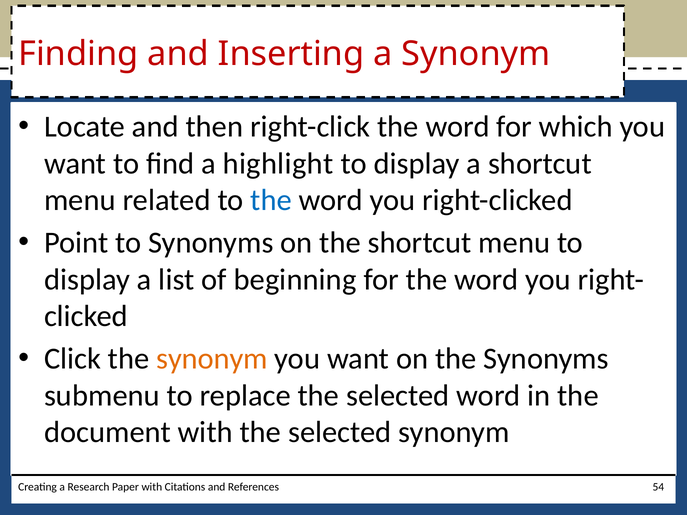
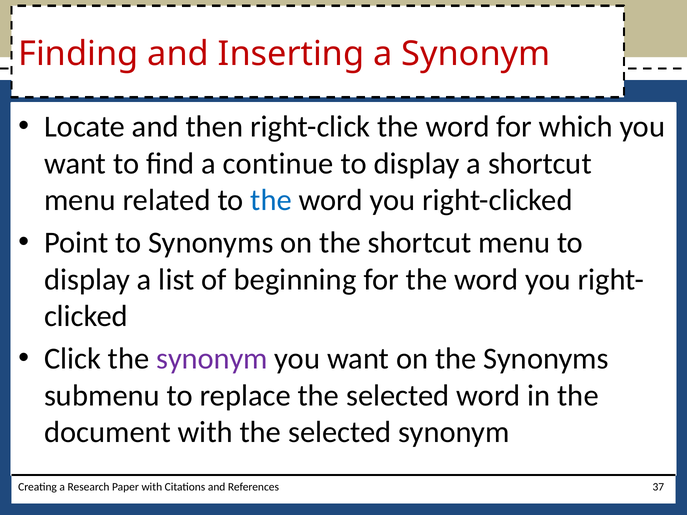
highlight: highlight -> continue (278, 164)
synonym colour: orange -> purple (212, 359)
54: 54 -> 37 (658, 487)
